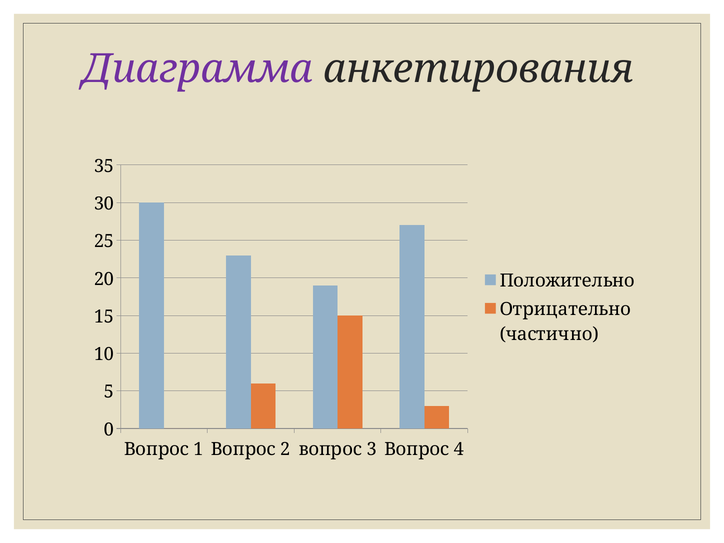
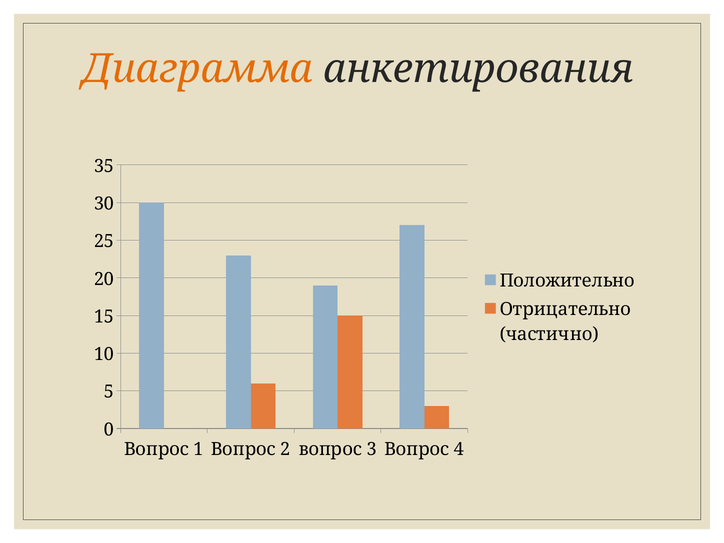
Диаграмма colour: purple -> orange (198, 69)
